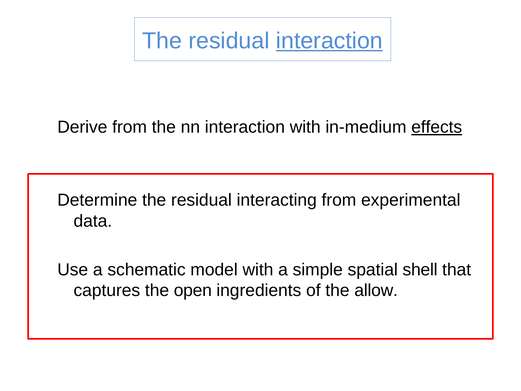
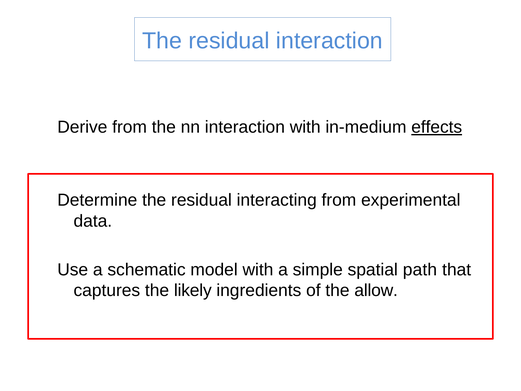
interaction underline: present -> none (329, 41)
shell: shell -> path (420, 269)
open: open -> likely (193, 290)
